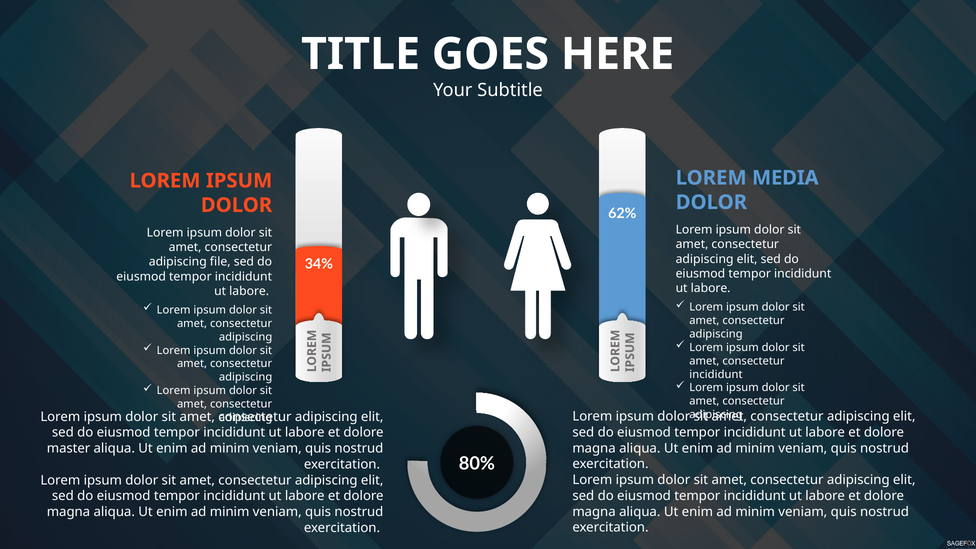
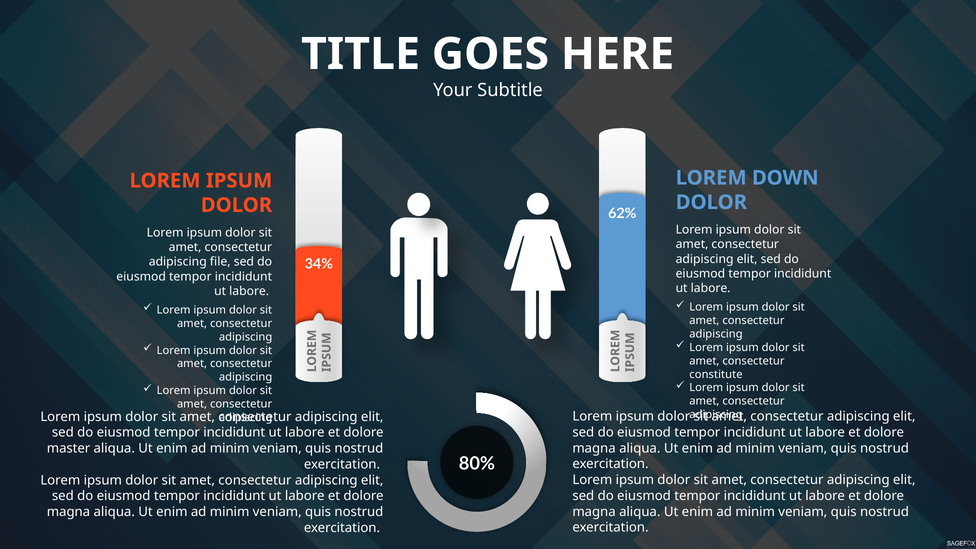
MEDIA: MEDIA -> DOWN (785, 178)
incididunt: incididunt -> constitute (716, 374)
